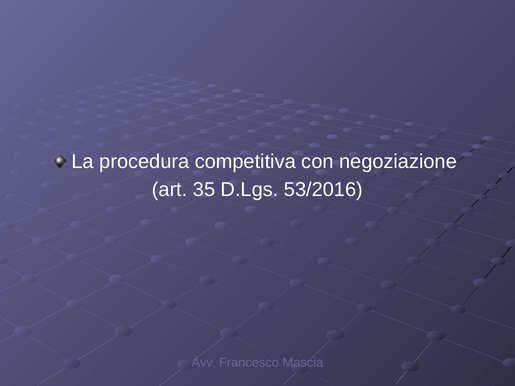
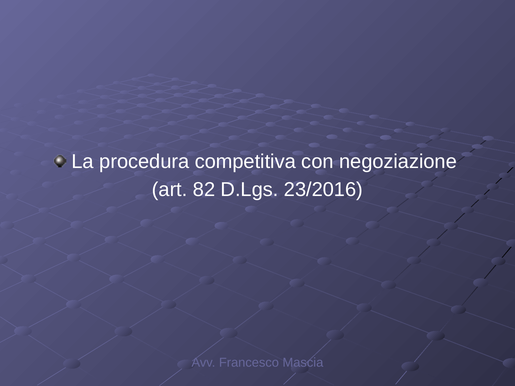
35: 35 -> 82 (204, 190)
53/2016: 53/2016 -> 23/2016 (323, 190)
